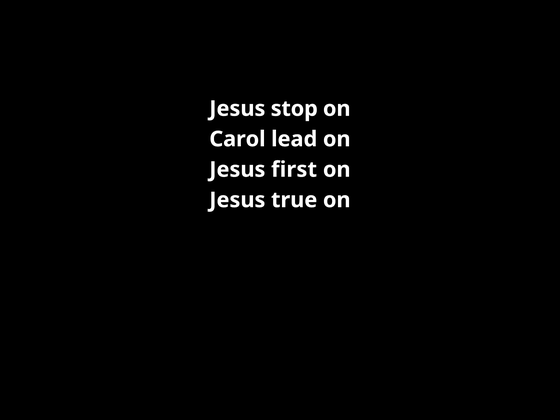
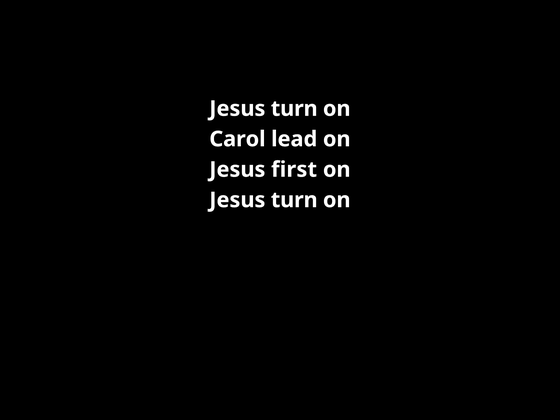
stop: stop -> turn (294, 109)
true: true -> turn (294, 200)
